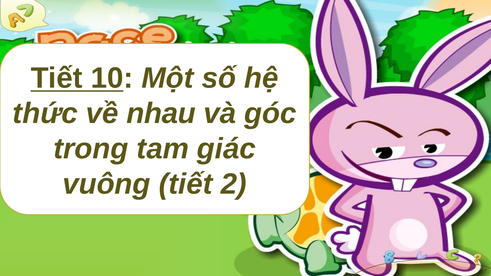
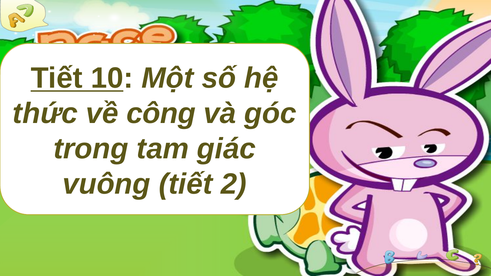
nhau: nhau -> công (161, 114)
